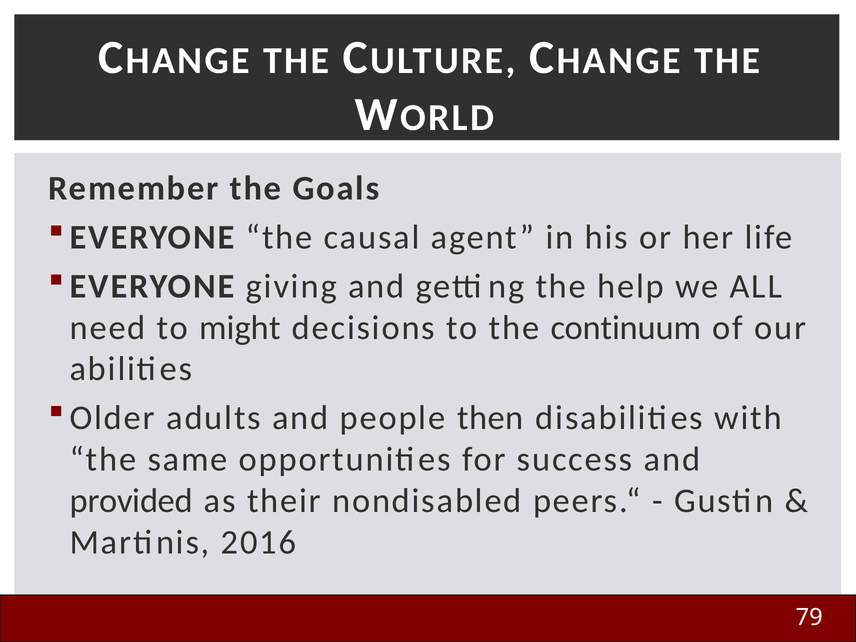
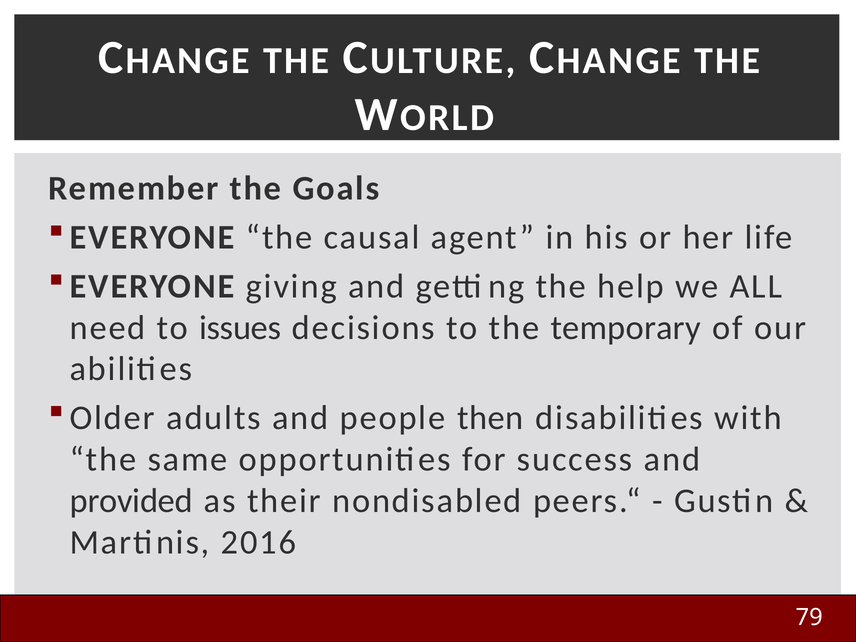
might: might -> issues (240, 328)
continuum: continuum -> temporary (626, 328)
